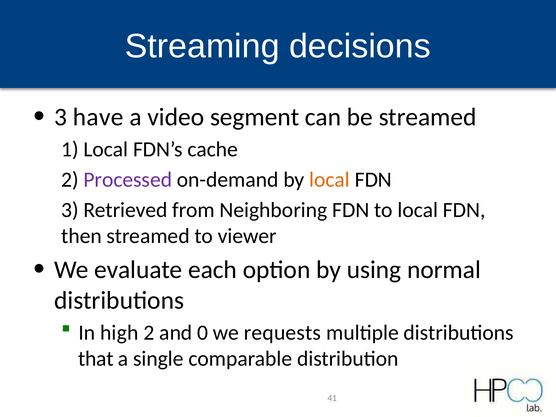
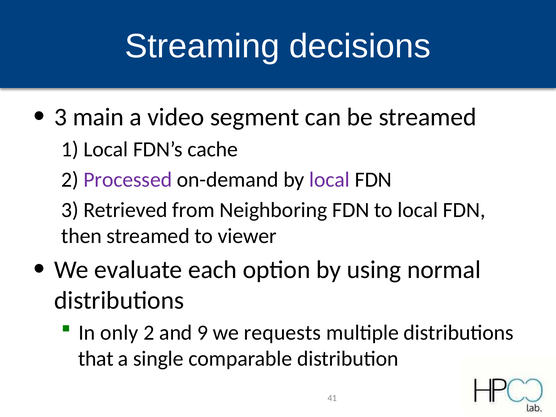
have: have -> main (98, 117)
local colour: orange -> purple (330, 180)
high: high -> only (119, 333)
0: 0 -> 9 (203, 333)
